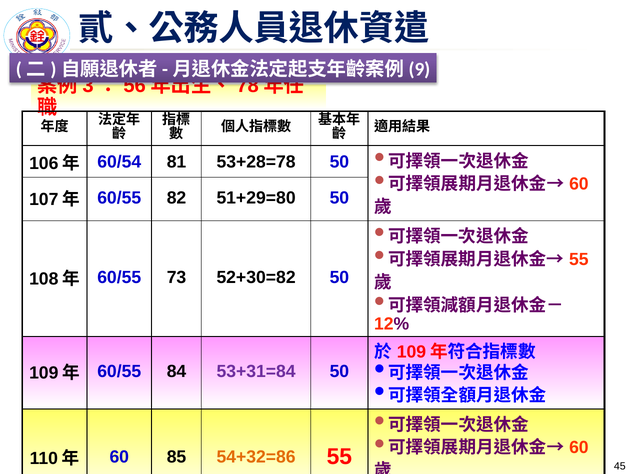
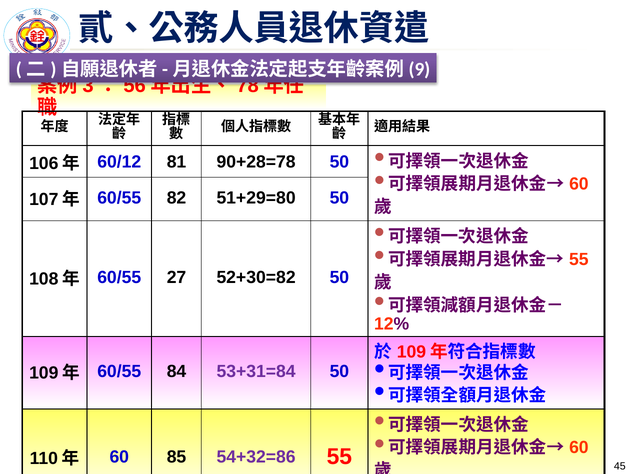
60/54: 60/54 -> 60/12 (119, 162)
53+28=78: 53+28=78 -> 90+28=78 (256, 162)
73: 73 -> 27 (177, 277)
54+32=86 colour: orange -> purple (256, 457)
